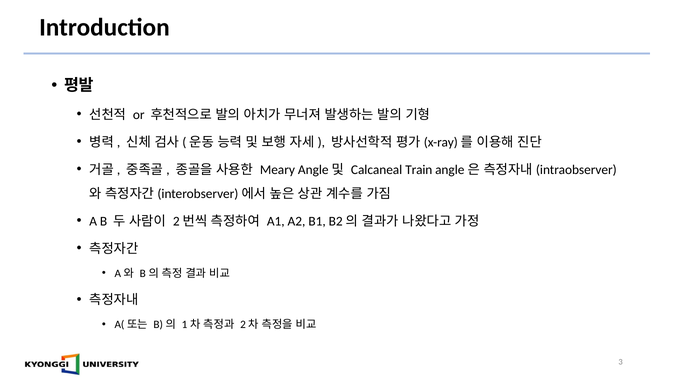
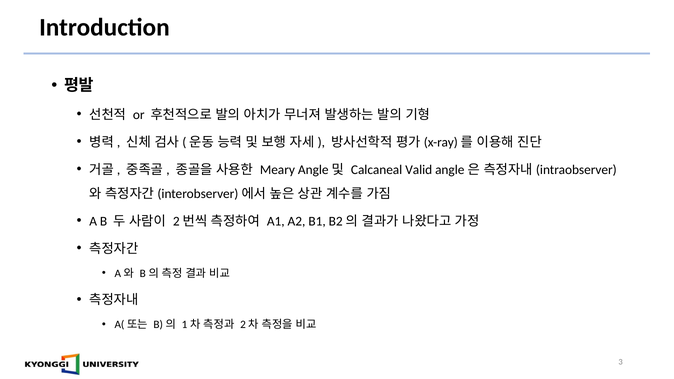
Train: Train -> Valid (419, 170)
